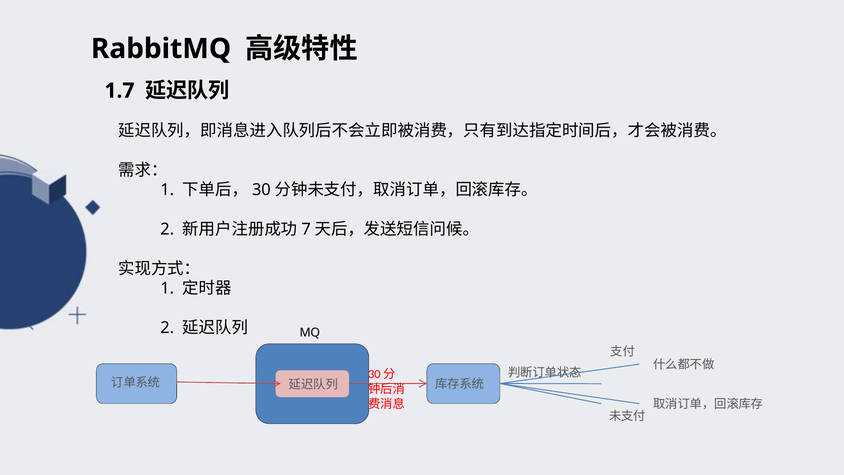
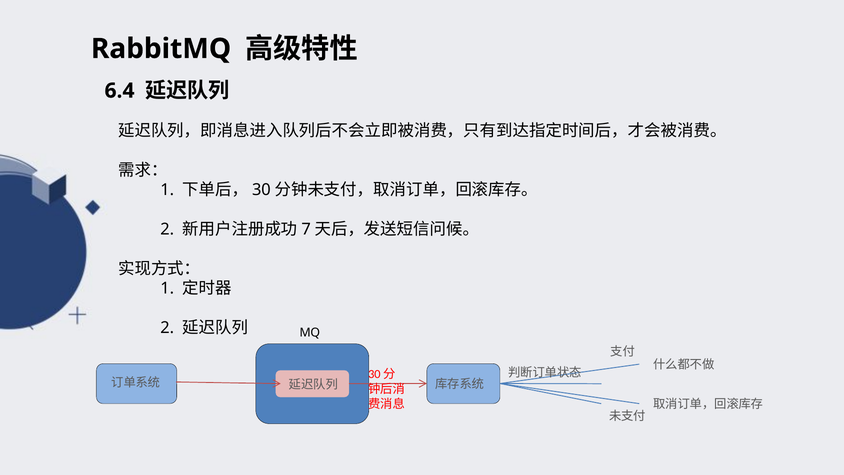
1.7: 1.7 -> 6.4 (119, 91)
